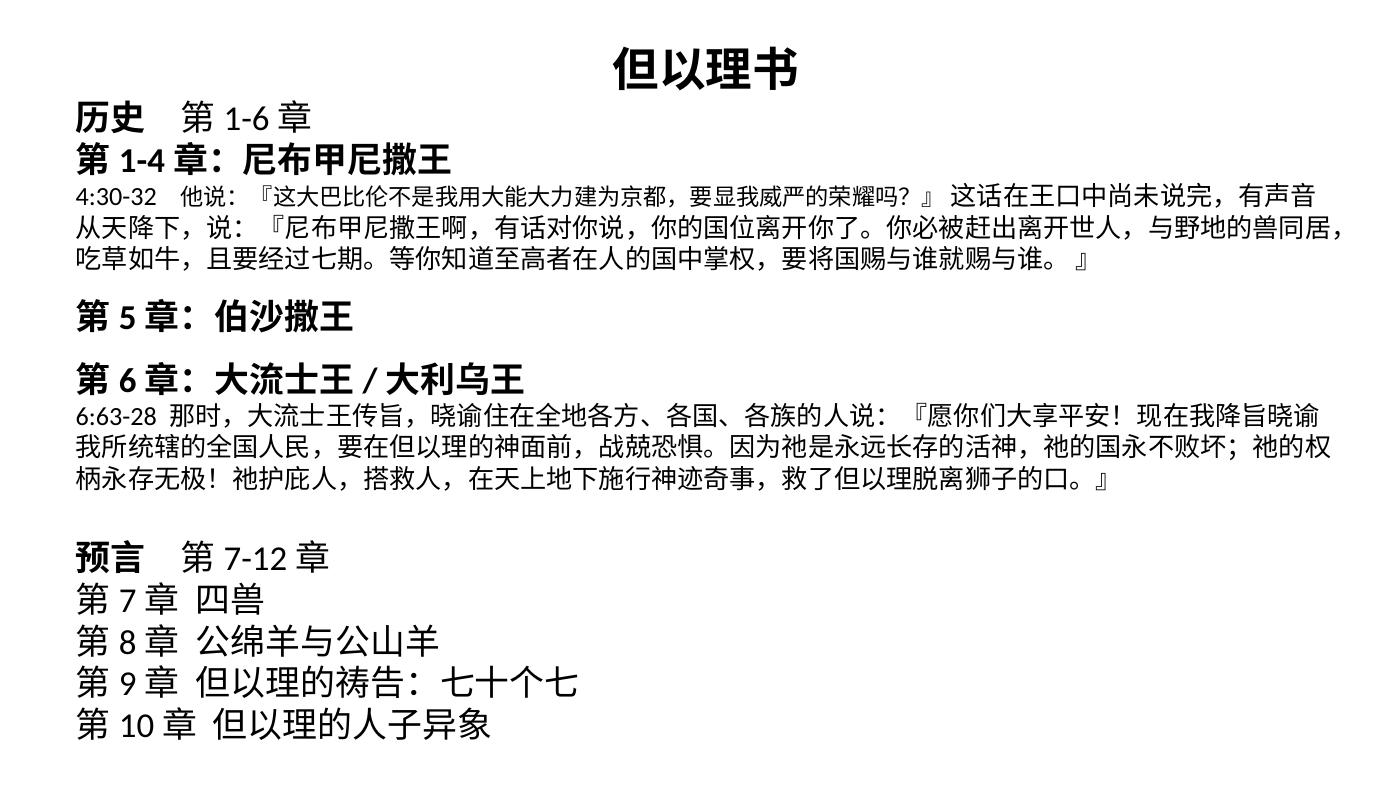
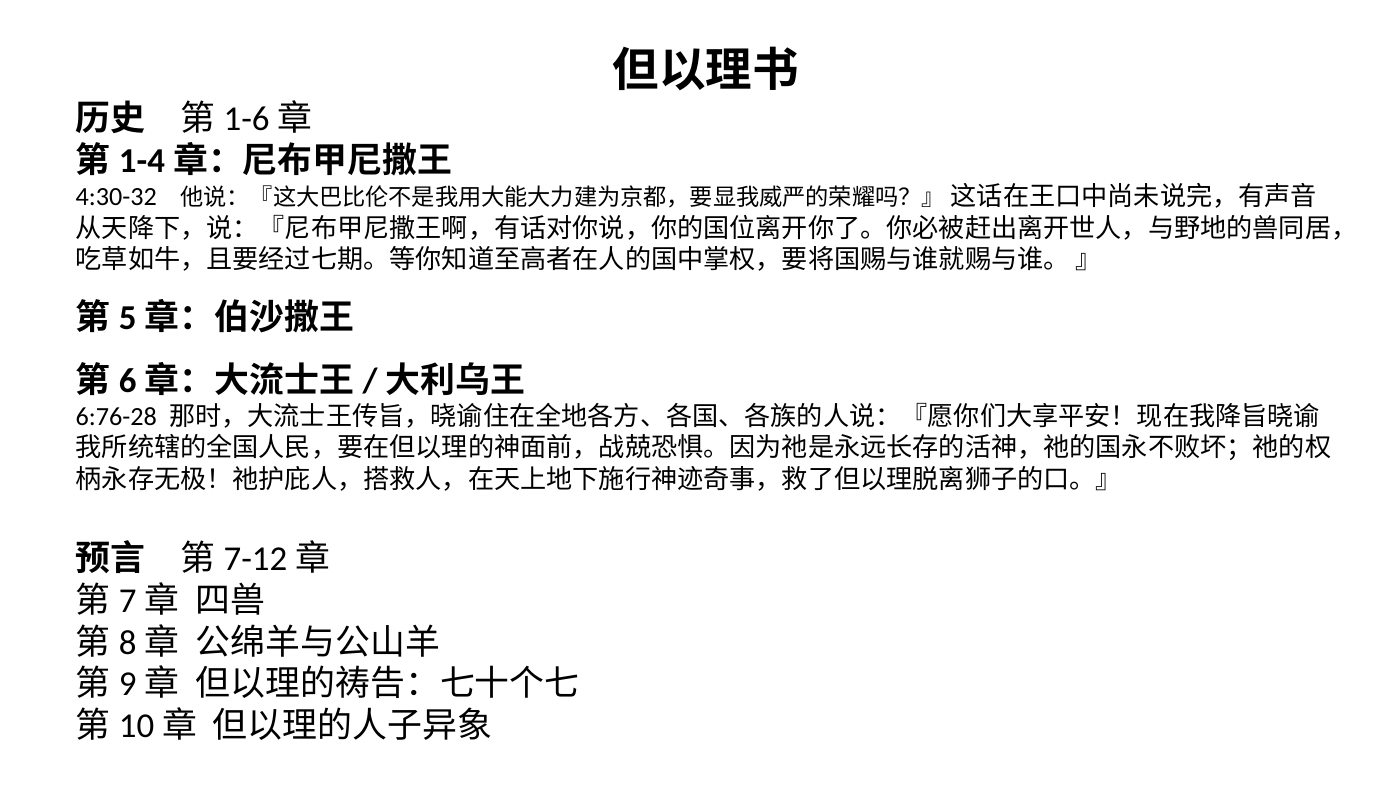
6:63-28: 6:63-28 -> 6:76-28 (116, 417)
